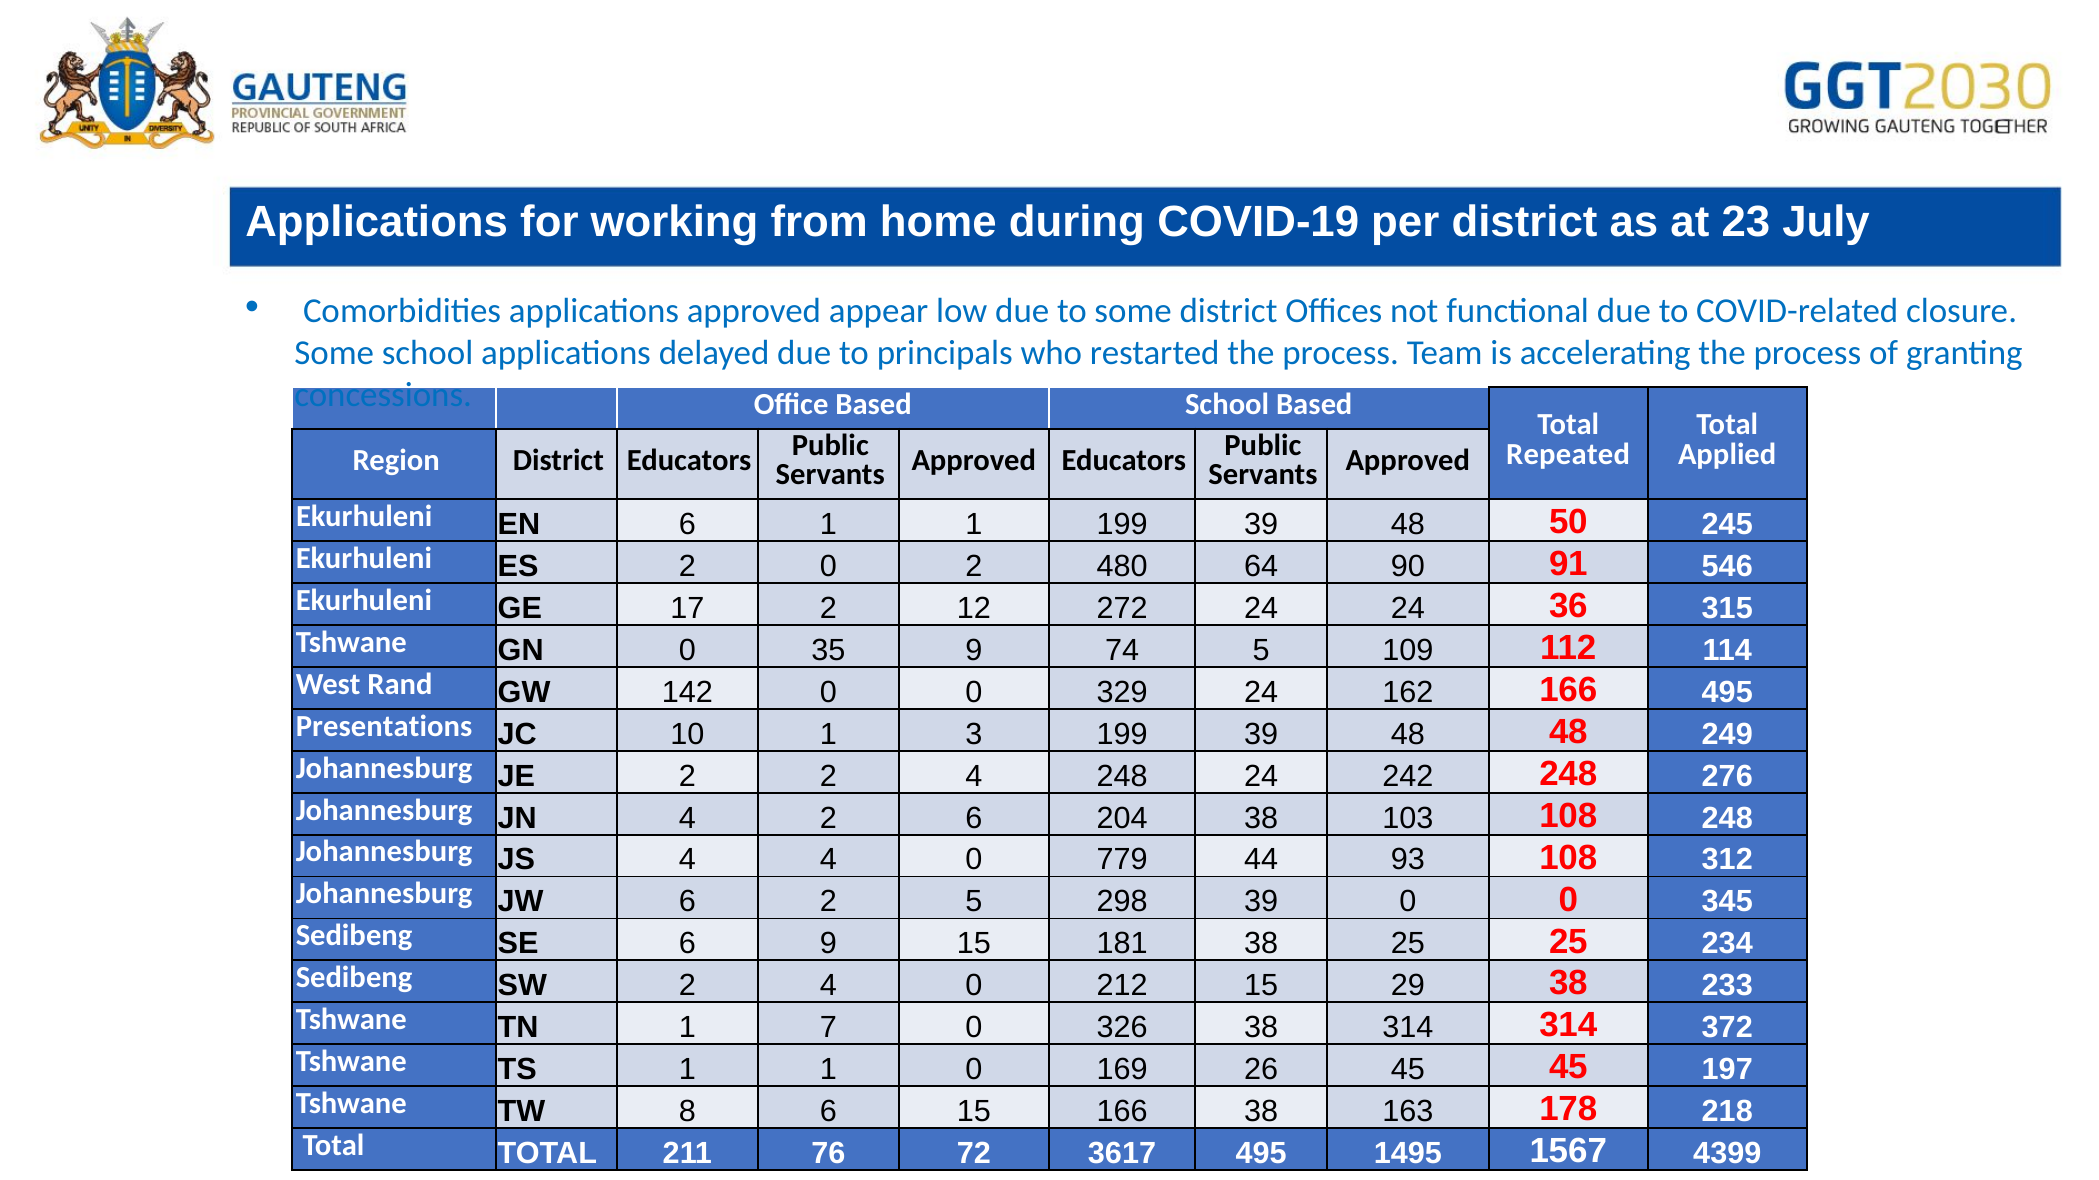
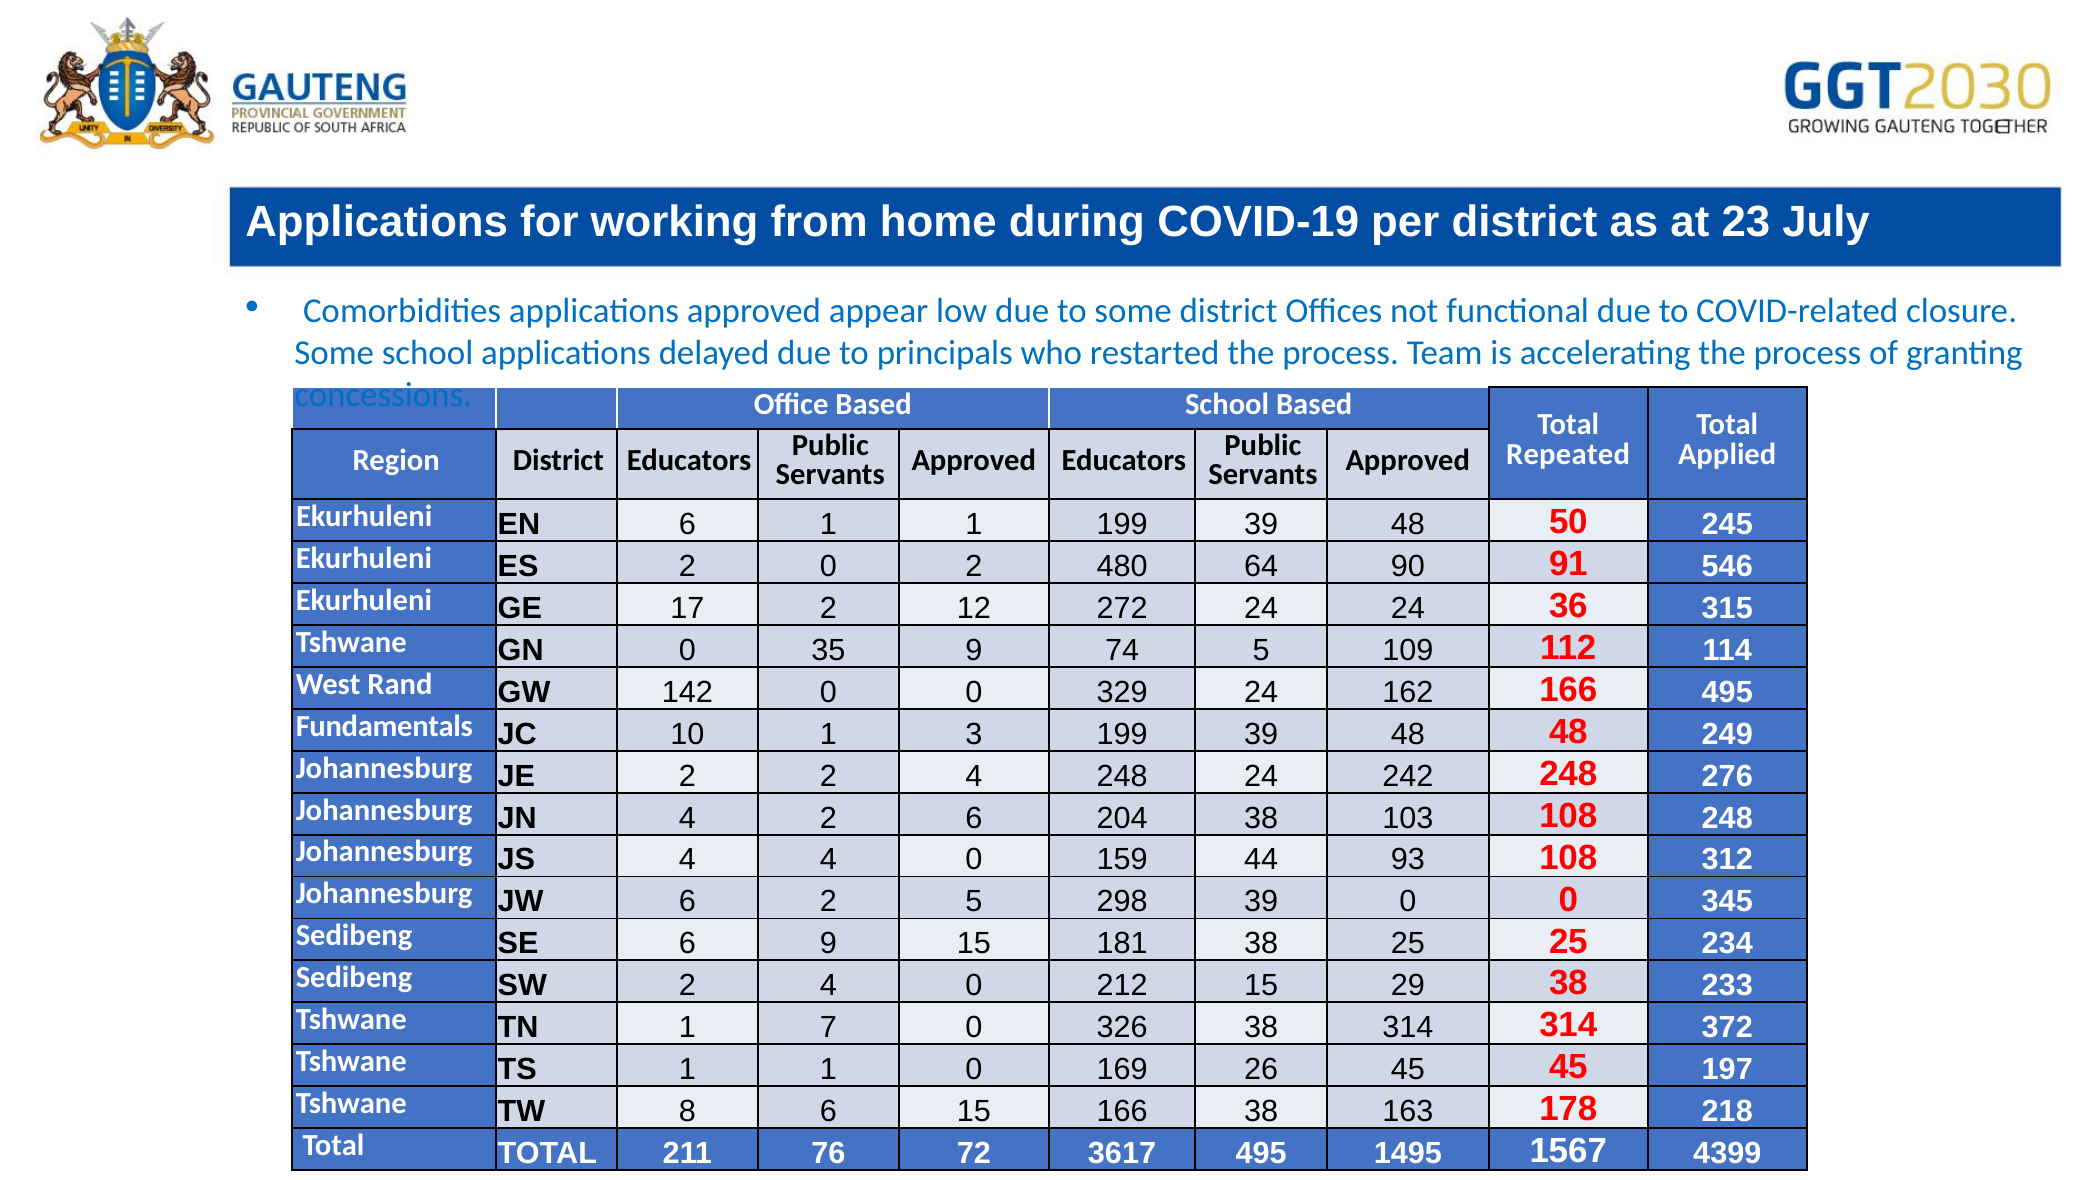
Presentations: Presentations -> Fundamentals (384, 727)
779: 779 -> 159 (1122, 860)
